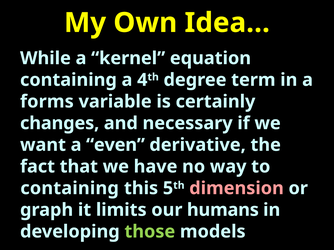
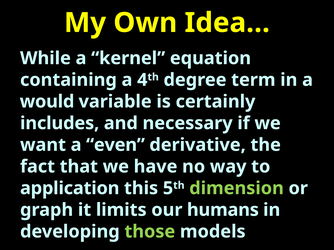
forms: forms -> would (47, 102)
changes: changes -> includes (60, 123)
containing: containing -> application (70, 189)
dimension colour: pink -> light green (237, 189)
